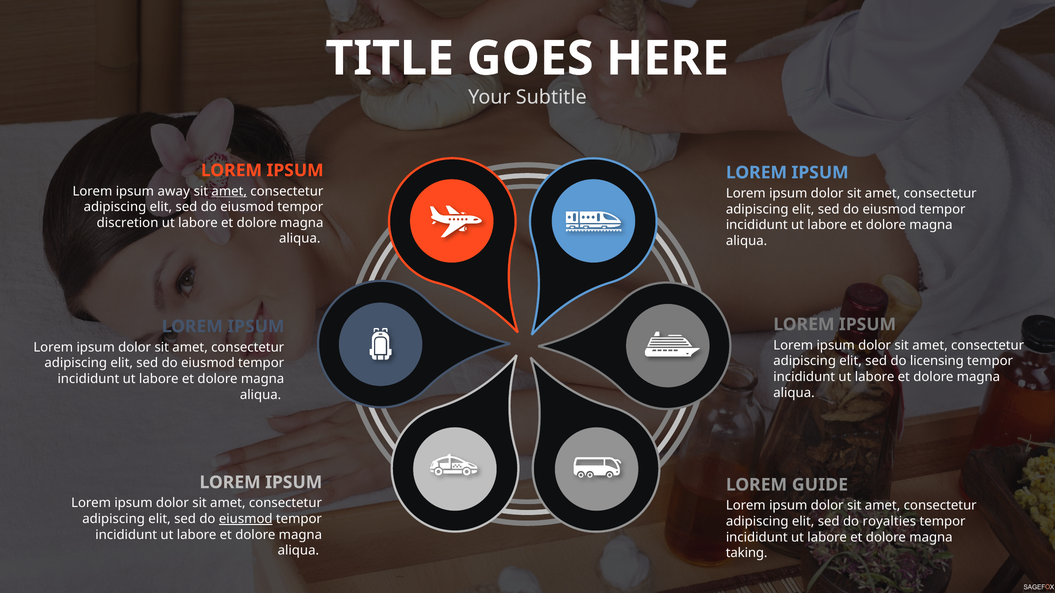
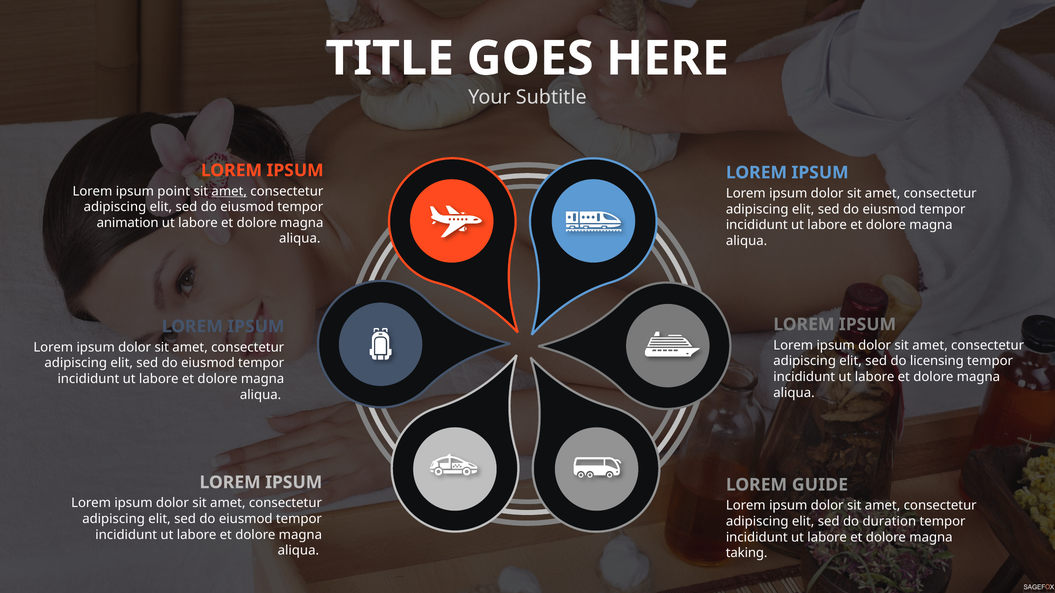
away: away -> point (174, 191)
discretion: discretion -> animation (128, 223)
eiusmod underline: present -> none (246, 519)
royalties: royalties -> duration (889, 522)
